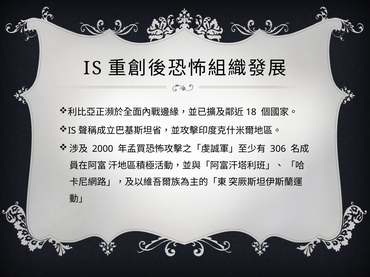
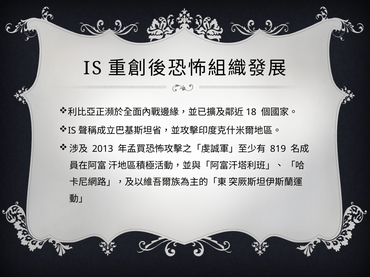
2000: 2000 -> 2013 (103, 149)
306: 306 -> 819 (278, 149)
